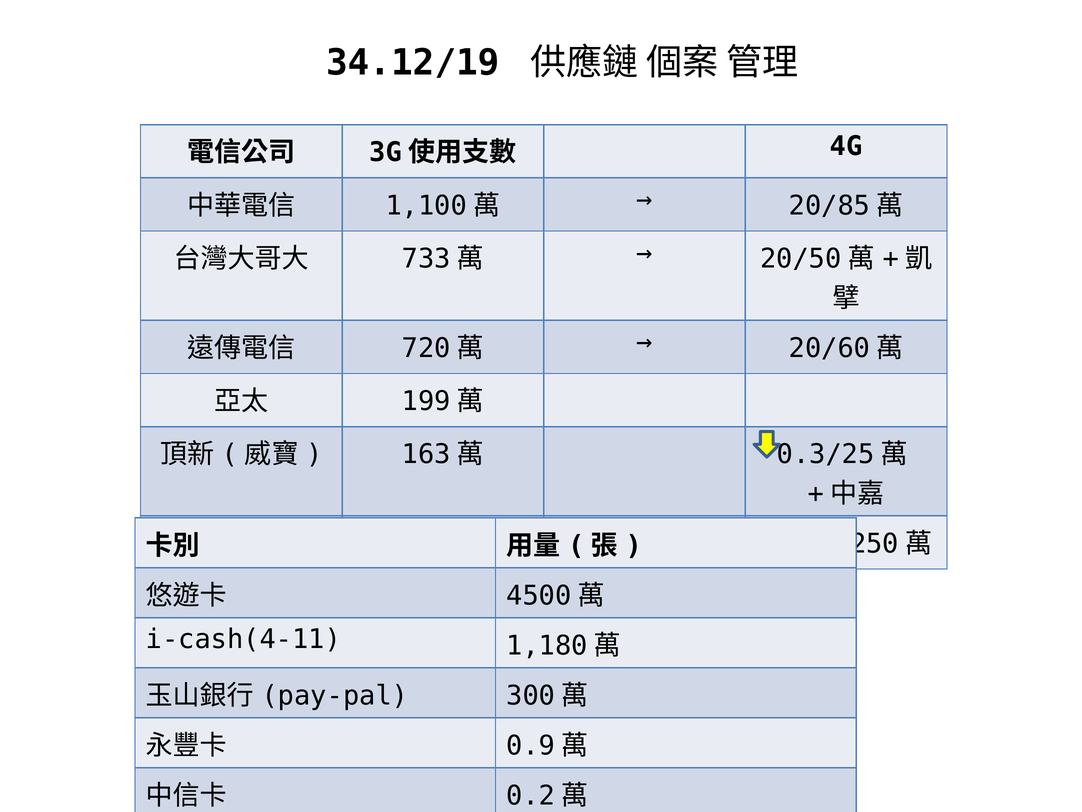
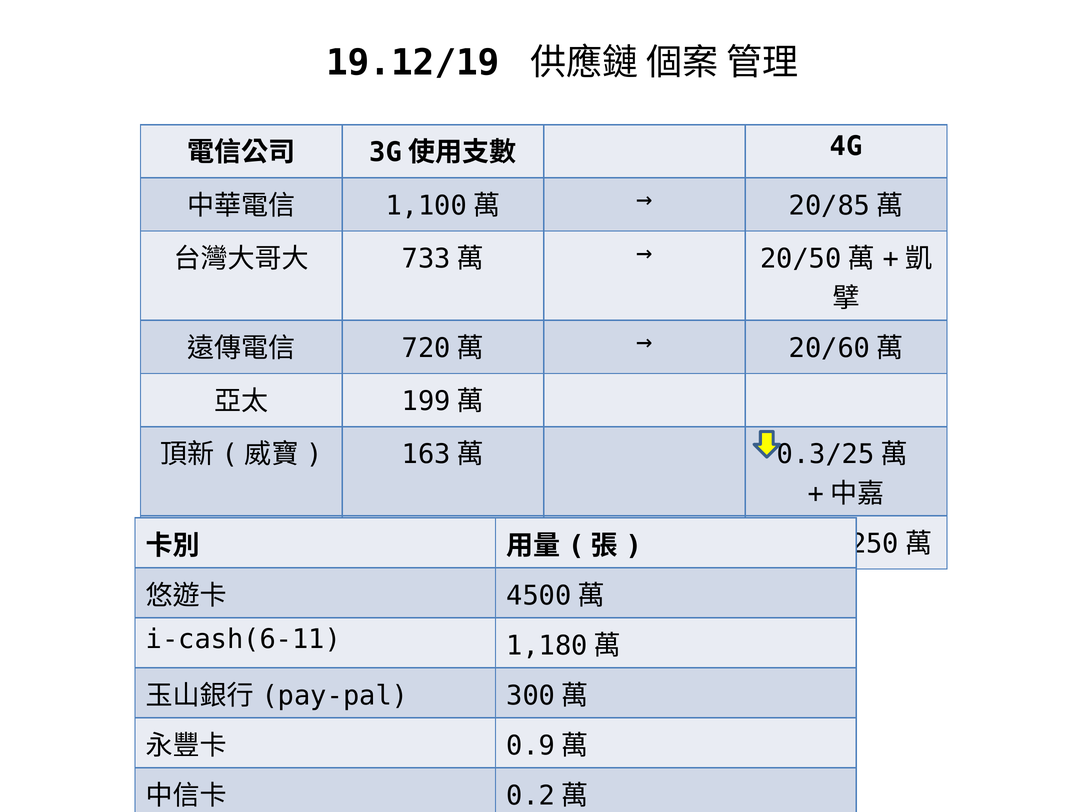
34.12/19: 34.12/19 -> 19.12/19 (413, 63)
i-cash(4-11: i-cash(4-11 -> i-cash(6-11 (243, 639)
